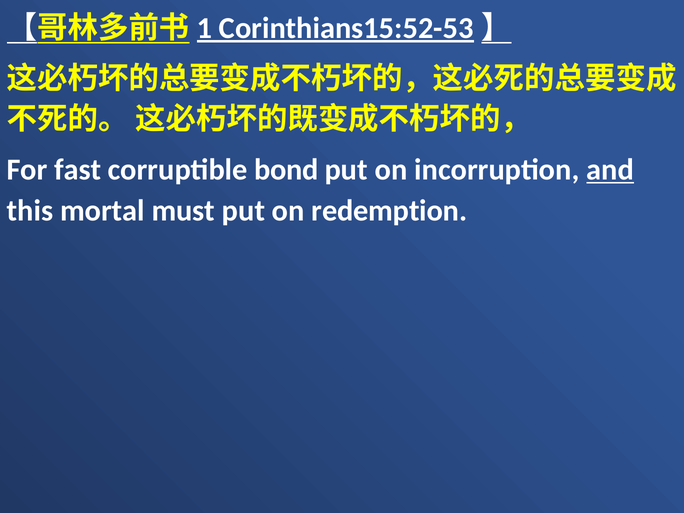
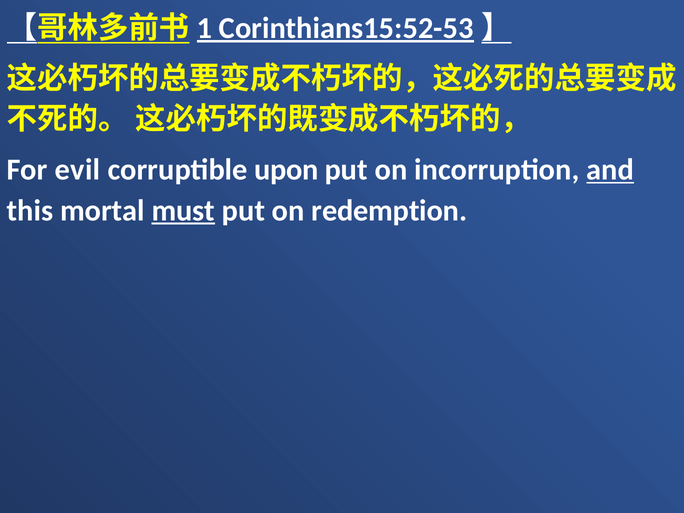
fast: fast -> evil (77, 170)
bond: bond -> upon (286, 170)
must underline: none -> present (183, 211)
